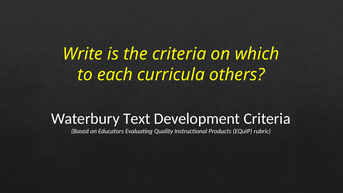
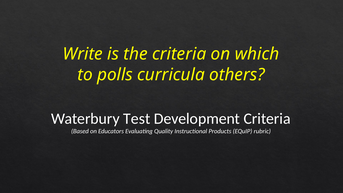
each: each -> polls (115, 75)
Text: Text -> Test (137, 119)
